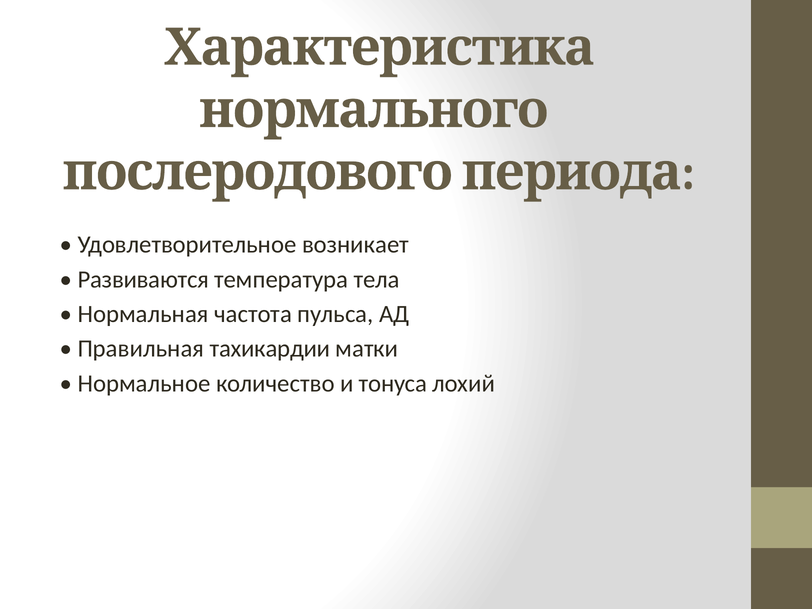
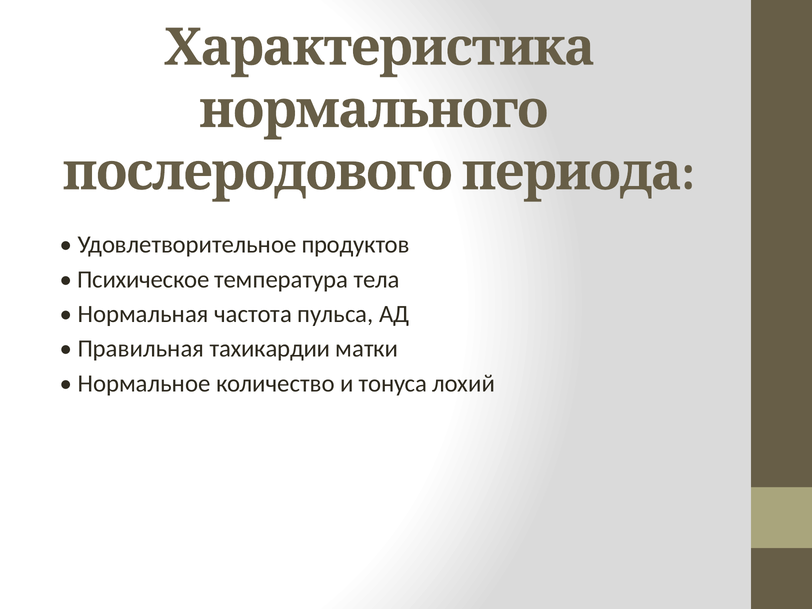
возникает: возникает -> продуктов (356, 245)
Развиваются: Развиваются -> Психическое (143, 279)
